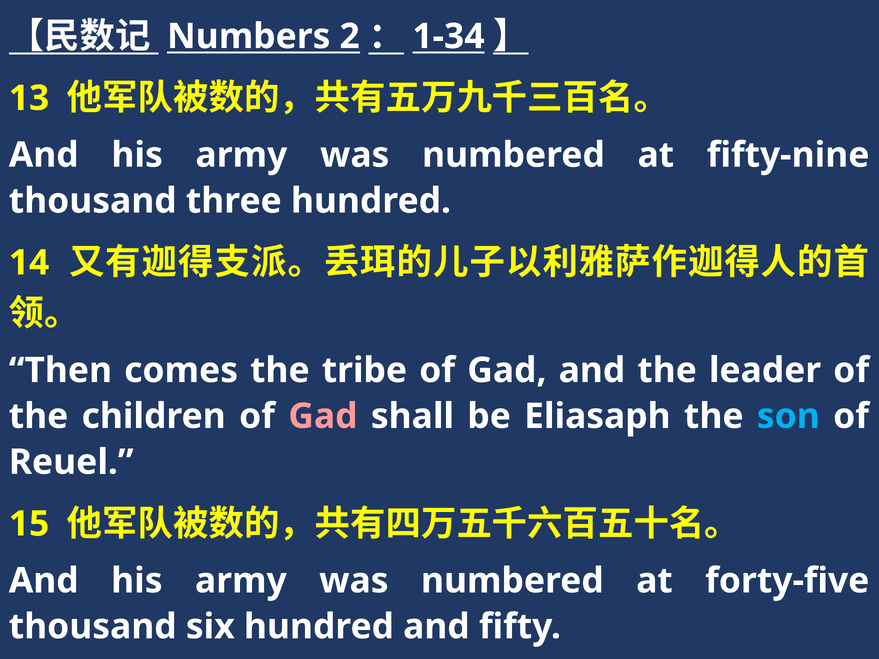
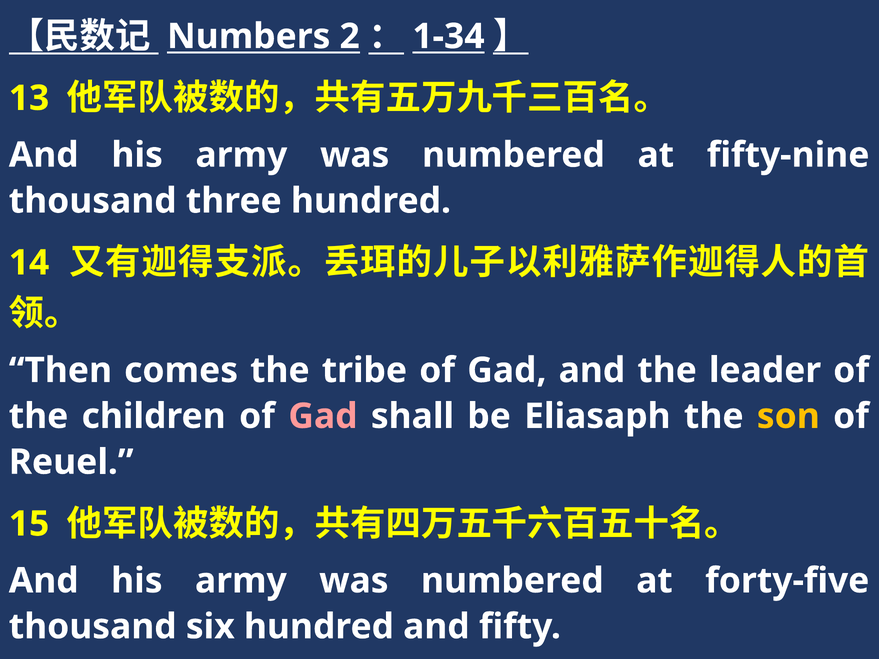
son colour: light blue -> yellow (788, 416)
